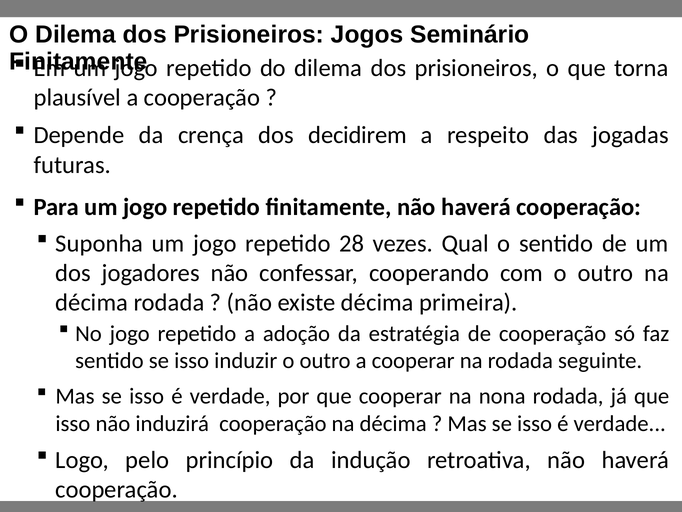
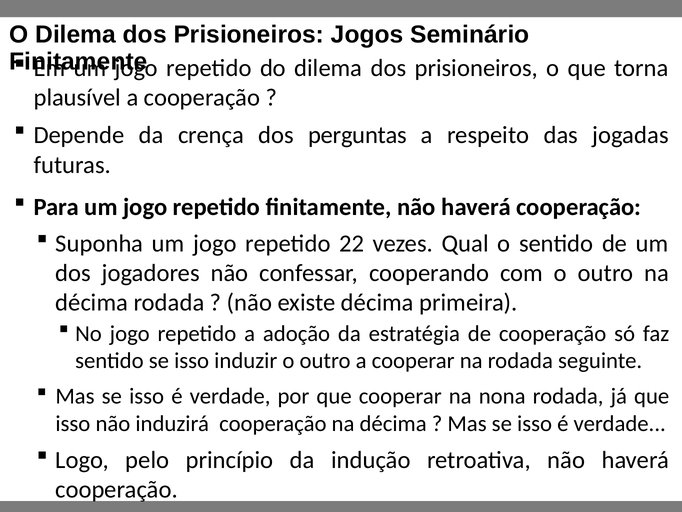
decidirem: decidirem -> perguntas (358, 135)
28: 28 -> 22 (352, 243)
